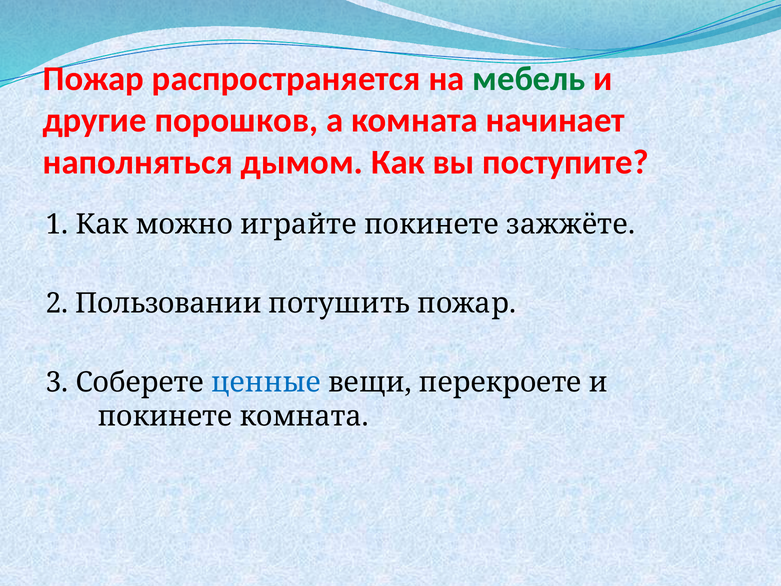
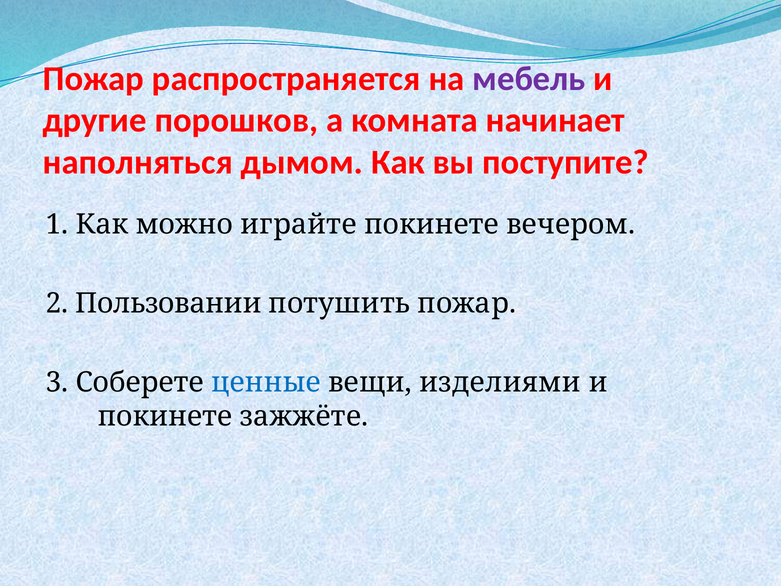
мебель colour: green -> purple (529, 79)
зажжёте: зажжёте -> вечером (571, 224)
перекроете: перекроете -> изделиями (500, 382)
покинете комната: комната -> зажжёте (304, 416)
